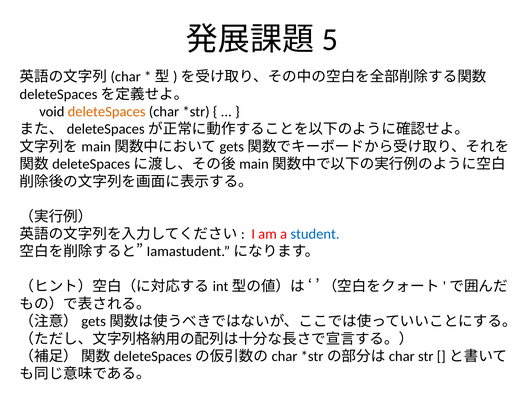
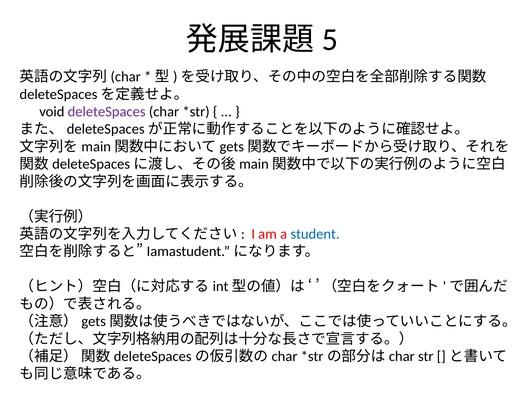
deleteSpaces colour: orange -> purple (107, 112)
